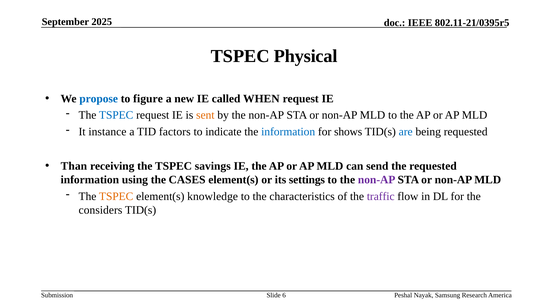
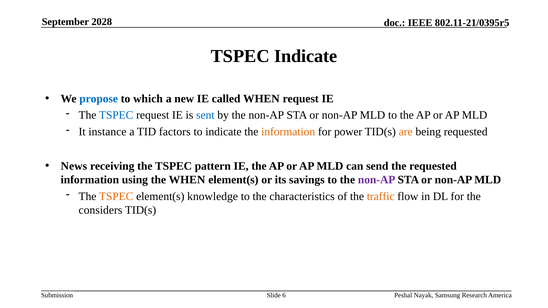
2025: 2025 -> 2028 (102, 22)
TSPEC Physical: Physical -> Indicate (306, 56)
figure: figure -> which (148, 99)
sent colour: orange -> blue (205, 115)
information colour: blue -> orange (288, 132)
shows: shows -> power (348, 132)
are colour: blue -> orange (406, 132)
Than: Than -> News (74, 166)
savings: savings -> pattern (213, 166)
the CASES: CASES -> WHEN (187, 180)
settings: settings -> savings (307, 180)
traffic colour: purple -> orange (381, 196)
